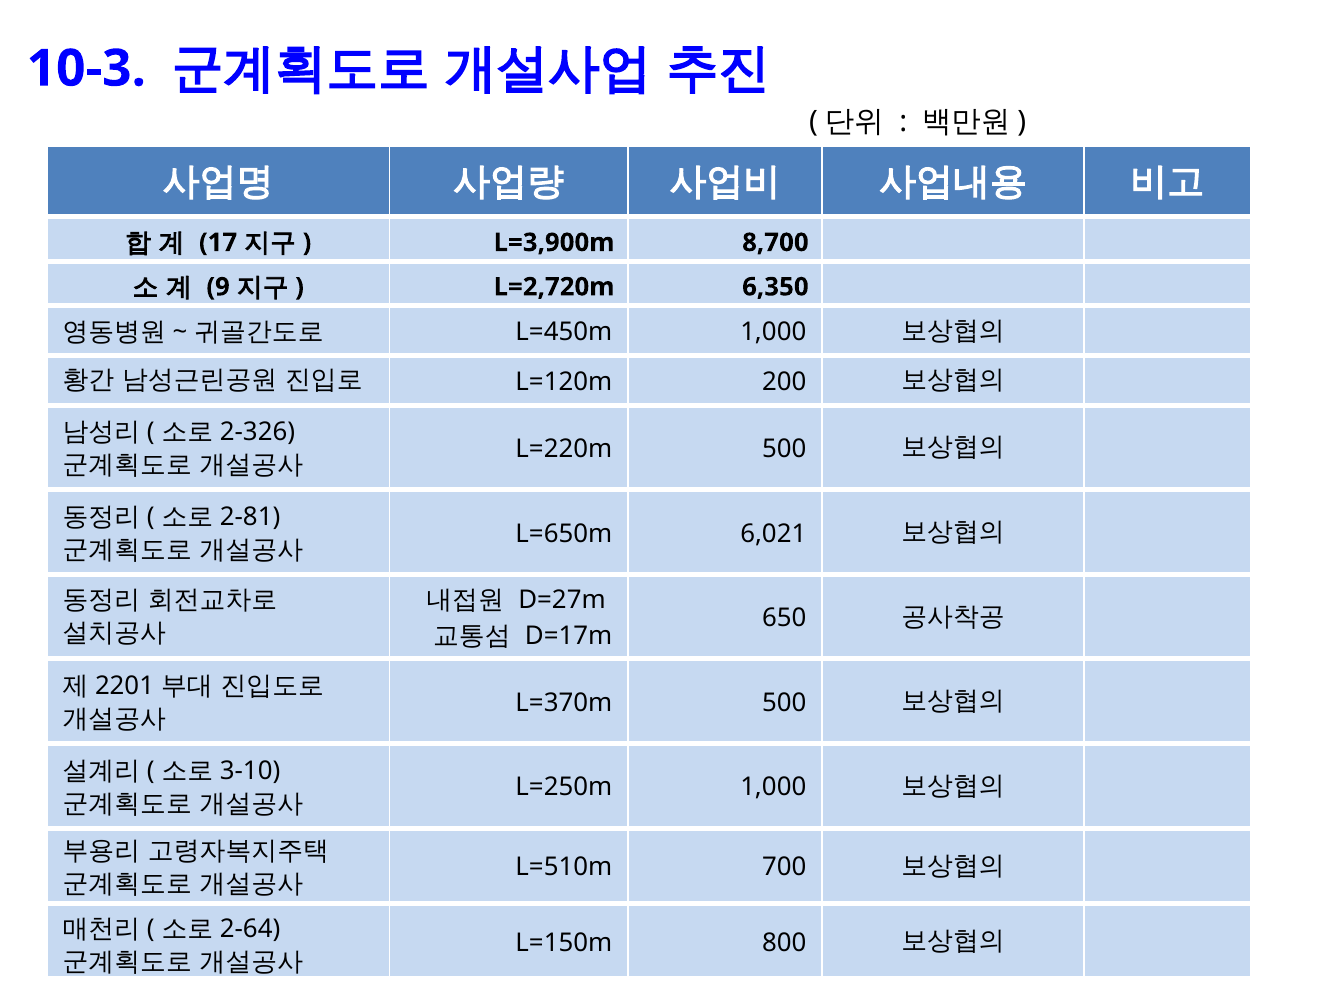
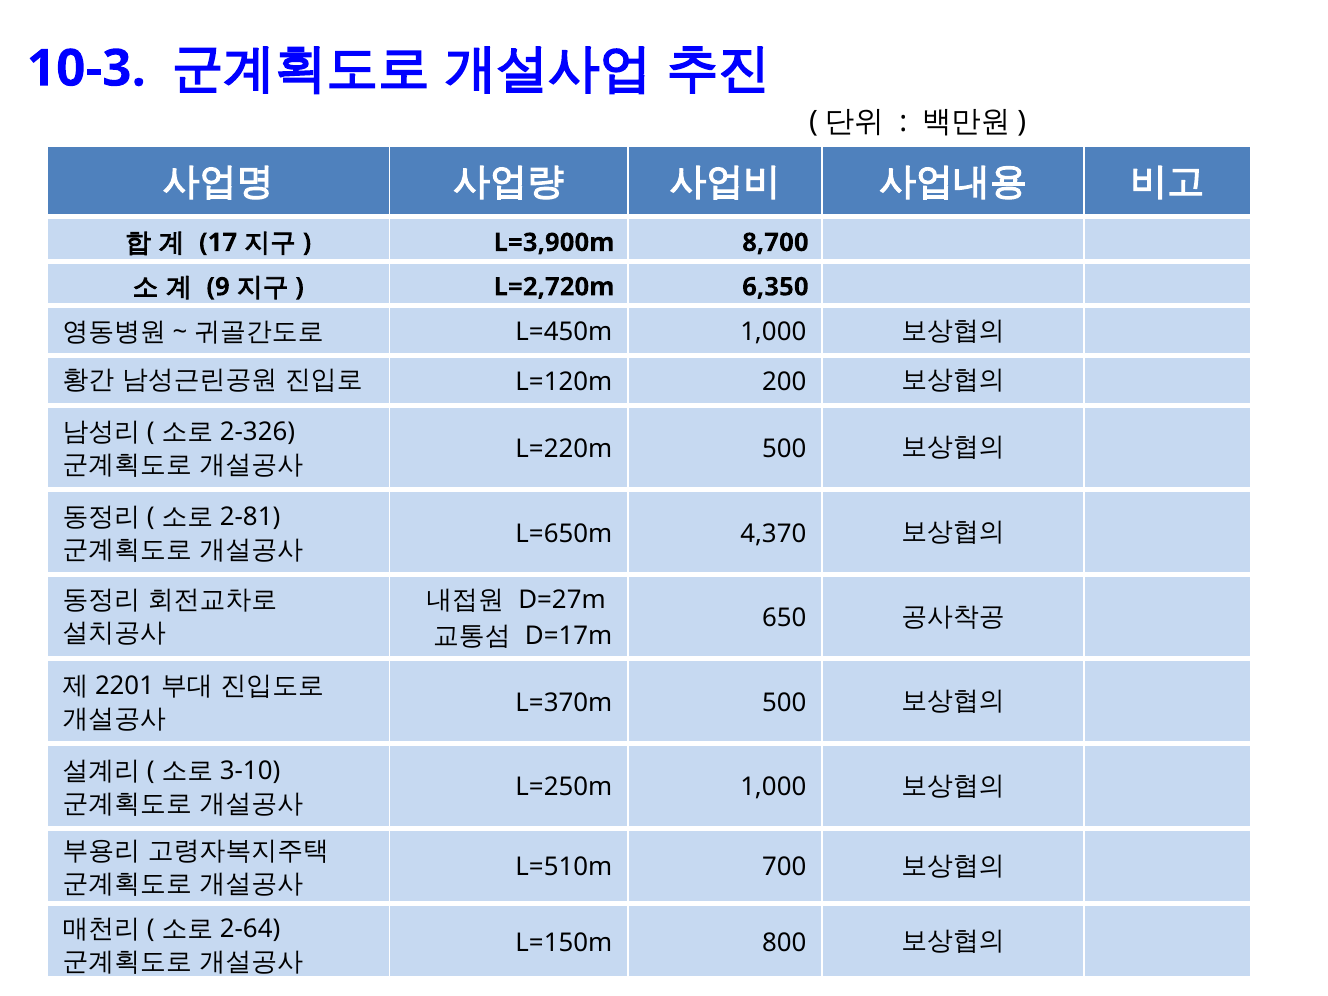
6,021: 6,021 -> 4,370 (773, 534)
